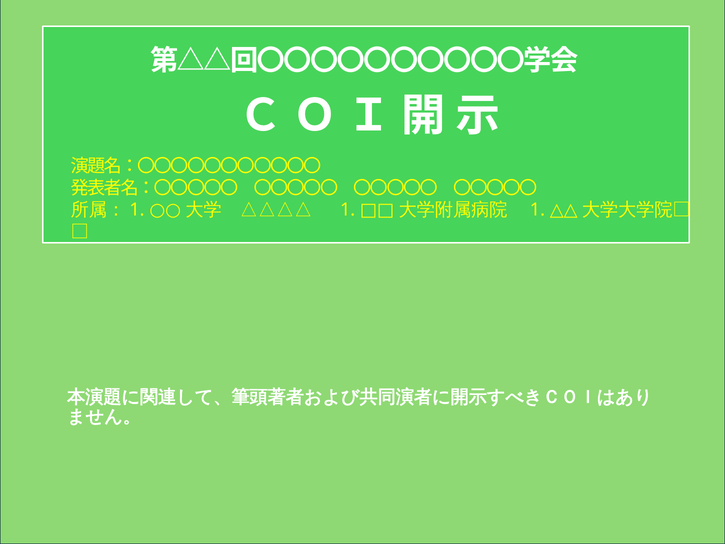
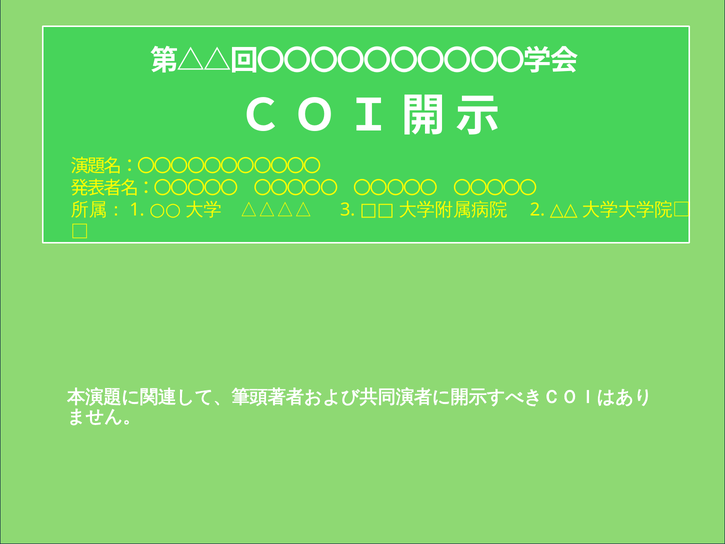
1: 1 -> 3 (348, 210)
1: 1 -> 2 (537, 210)
